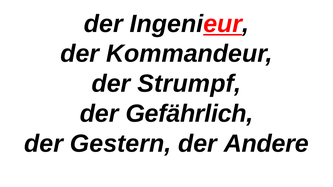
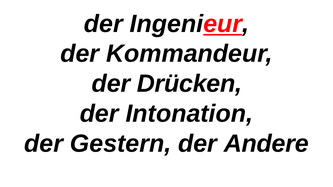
Strumpf: Strumpf -> Drücken (189, 84)
Gefährlich: Gefährlich -> Intonation (189, 114)
